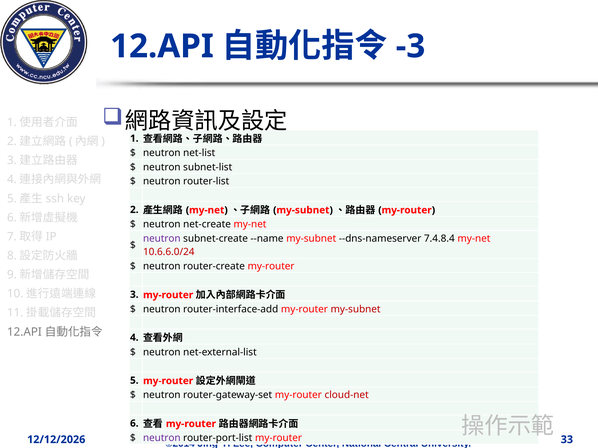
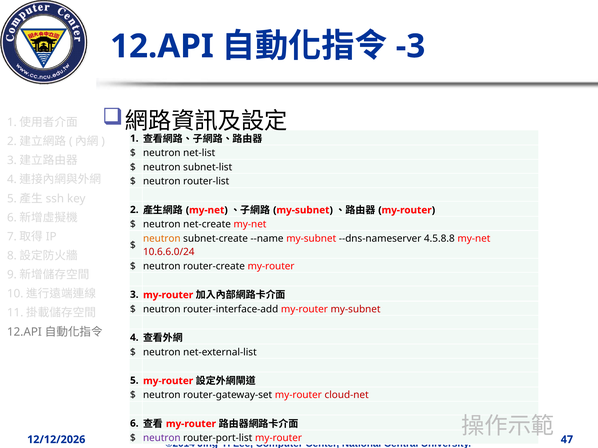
neutron colour: purple -> orange (162, 239)
7.4.8.4: 7.4.8.4 -> 4.5.8.8 (439, 239)
33: 33 -> 47 (567, 440)
